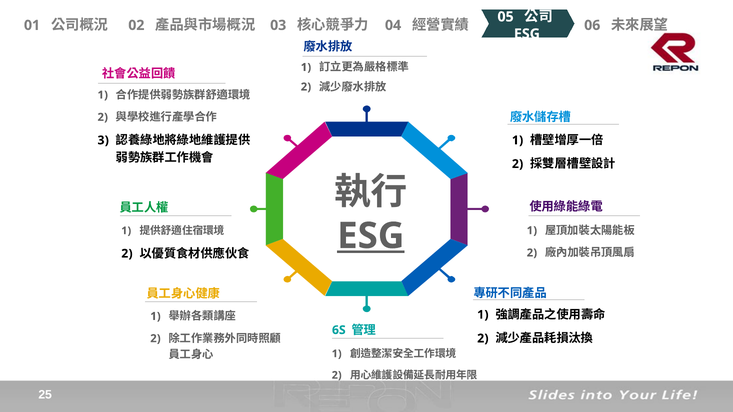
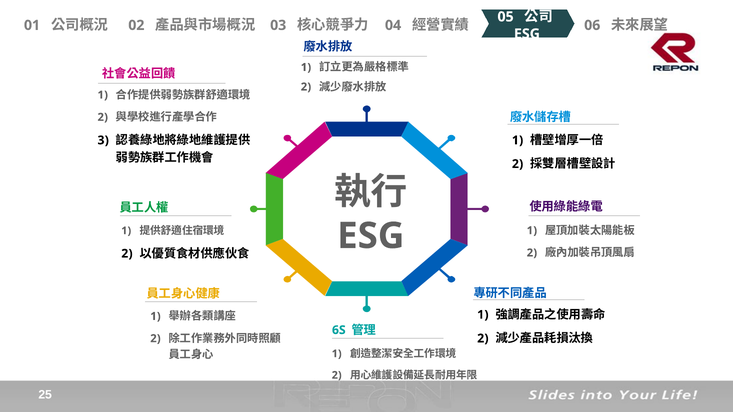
ESG underline: present -> none (371, 236)
